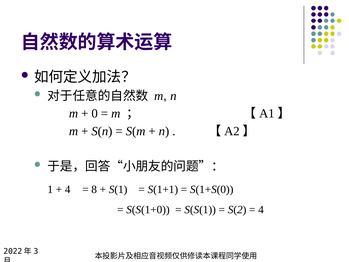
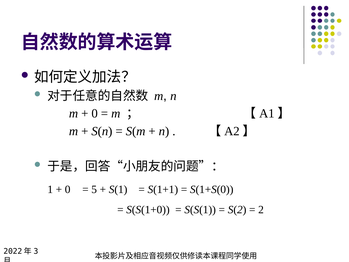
4: 4 -> 0 (68, 189)
8: 8 -> 5 (94, 189)
4: 4 -> 2 (261, 209)
